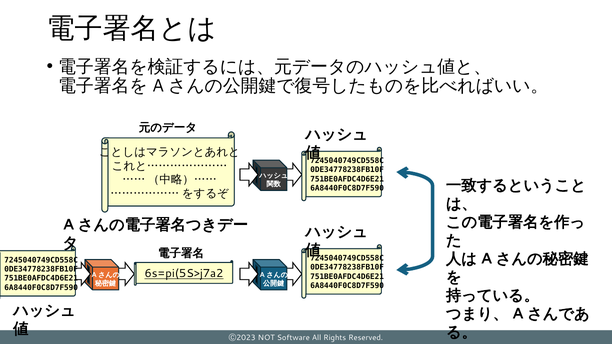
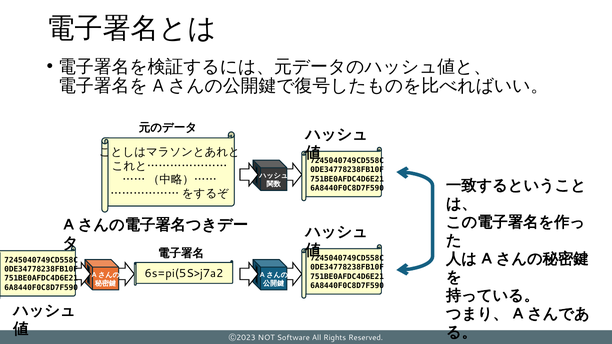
6s=pi(5S>j7a2 underline: present -> none (184, 274)
